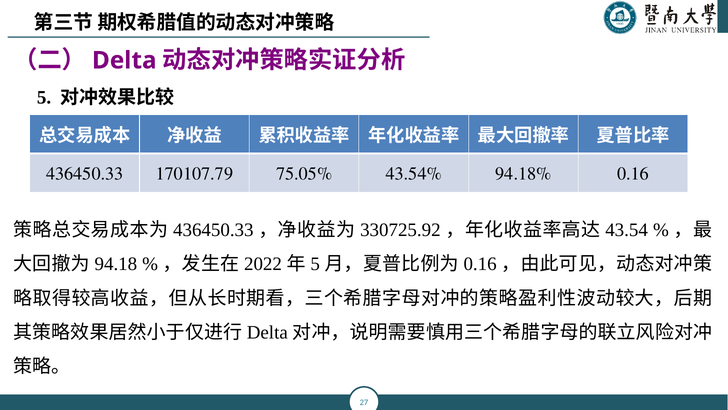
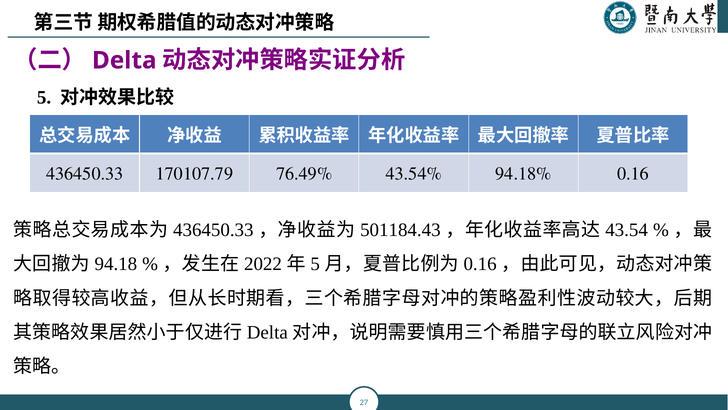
75.05%: 75.05% -> 76.49% (304, 174)
330725.92: 330725.92 -> 501184.43 (400, 230)
